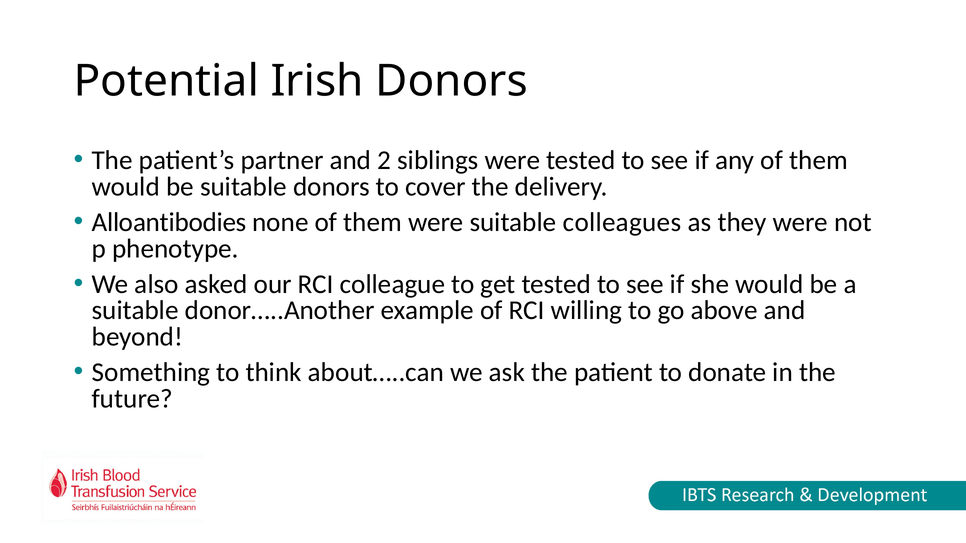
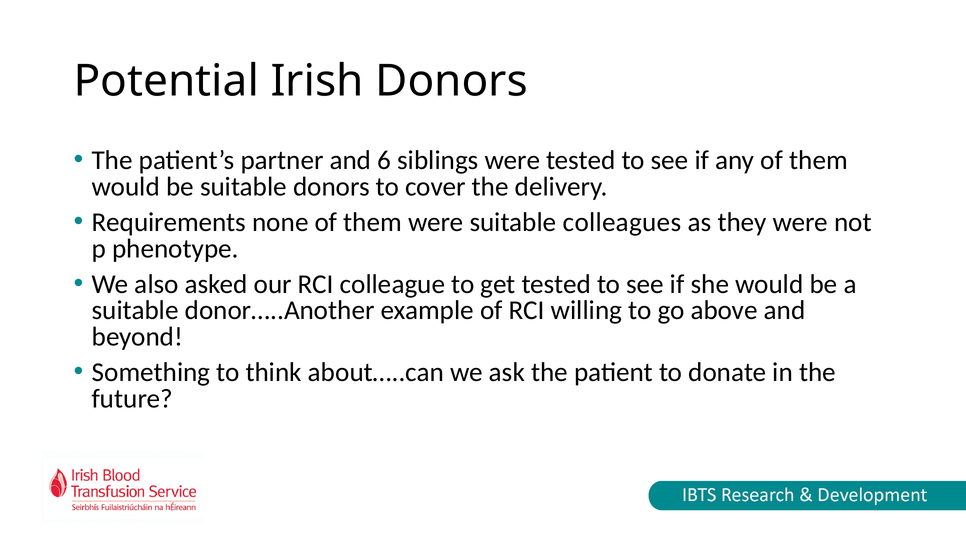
2: 2 -> 6 (384, 160)
Alloantibodies: Alloantibodies -> Requirements (169, 222)
